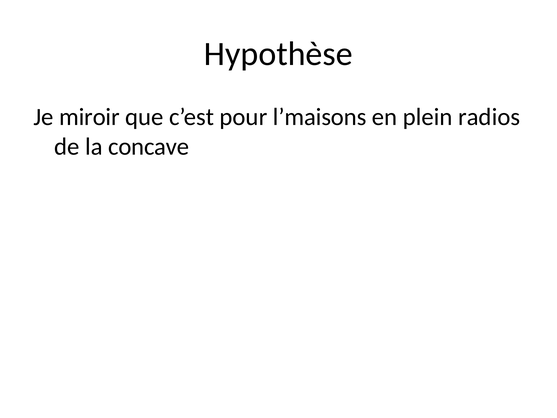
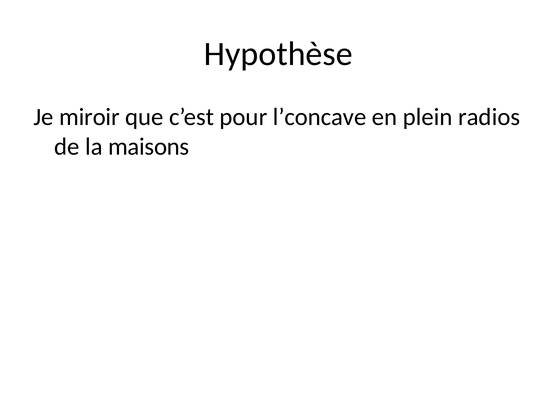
l’maisons: l’maisons -> l’concave (320, 117)
concave: concave -> maisons (149, 147)
